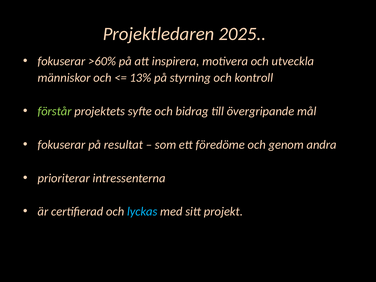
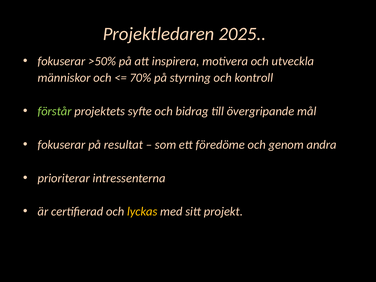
>60%: >60% -> >50% (102, 61)
13%: 13% -> 70% (140, 78)
lyckas colour: light blue -> yellow (142, 212)
